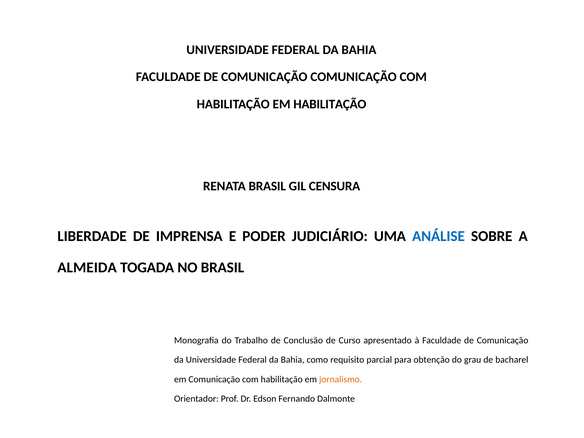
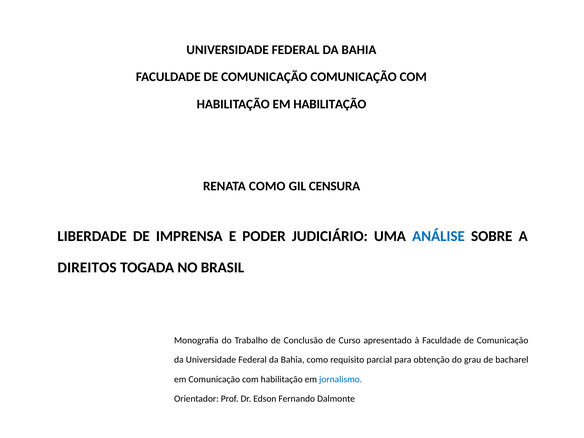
RENATA BRASIL: BRASIL -> COMO (267, 186)
ALMEIDA: ALMEIDA -> DIREITOS (87, 267)
jornalismo colour: orange -> blue (341, 379)
